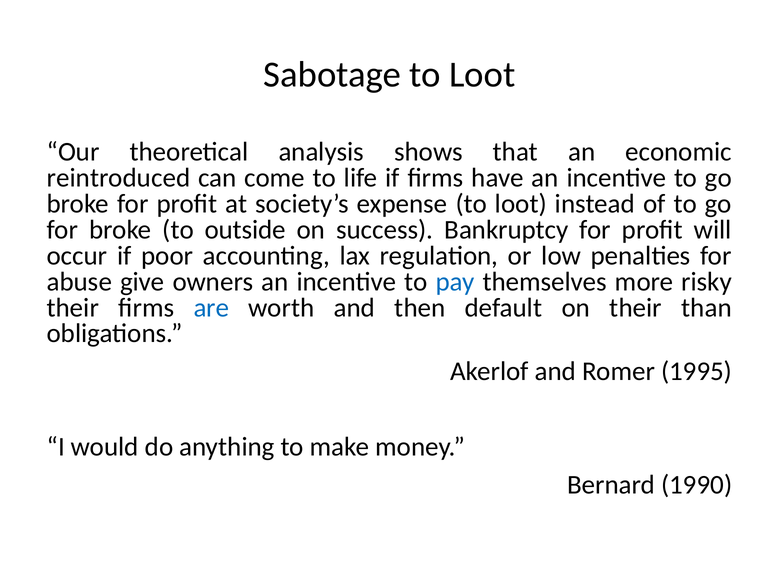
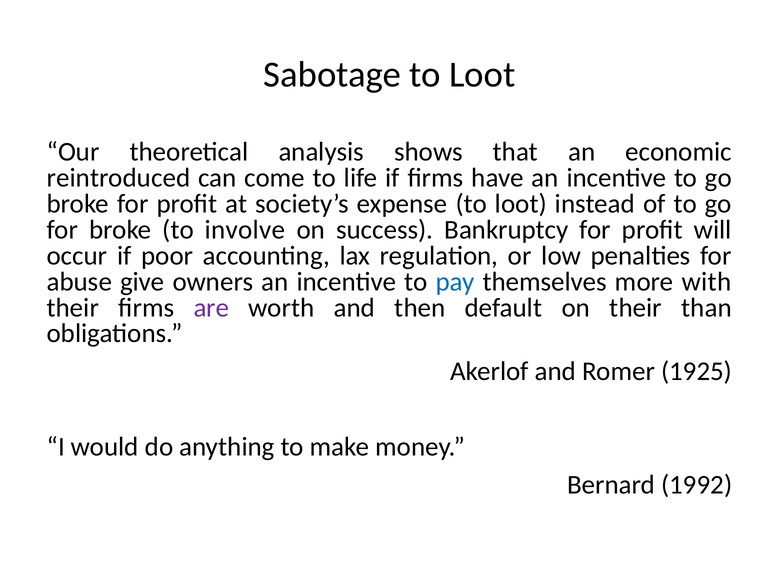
outside: outside -> involve (245, 230)
risky: risky -> with (706, 282)
are colour: blue -> purple (211, 308)
1995: 1995 -> 1925 (697, 371)
1990: 1990 -> 1992 (697, 485)
